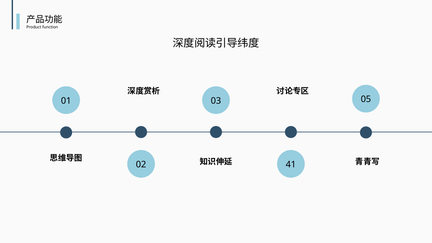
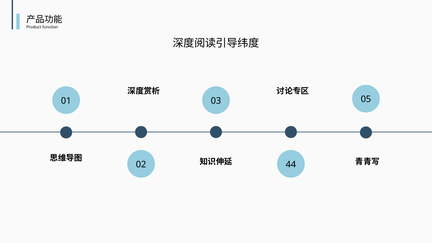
41: 41 -> 44 (291, 164)
